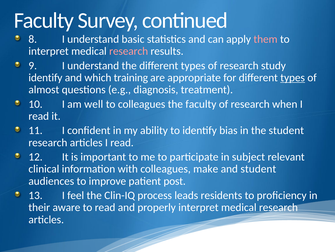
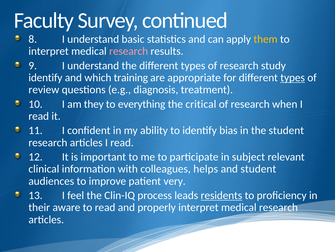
them colour: pink -> yellow (266, 39)
almost: almost -> review (44, 89)
well: well -> they (94, 104)
to colleagues: colleagues -> everything (142, 104)
the faculty: faculty -> critical (201, 104)
make: make -> helps (206, 169)
post: post -> very (175, 181)
residents underline: none -> present (221, 195)
